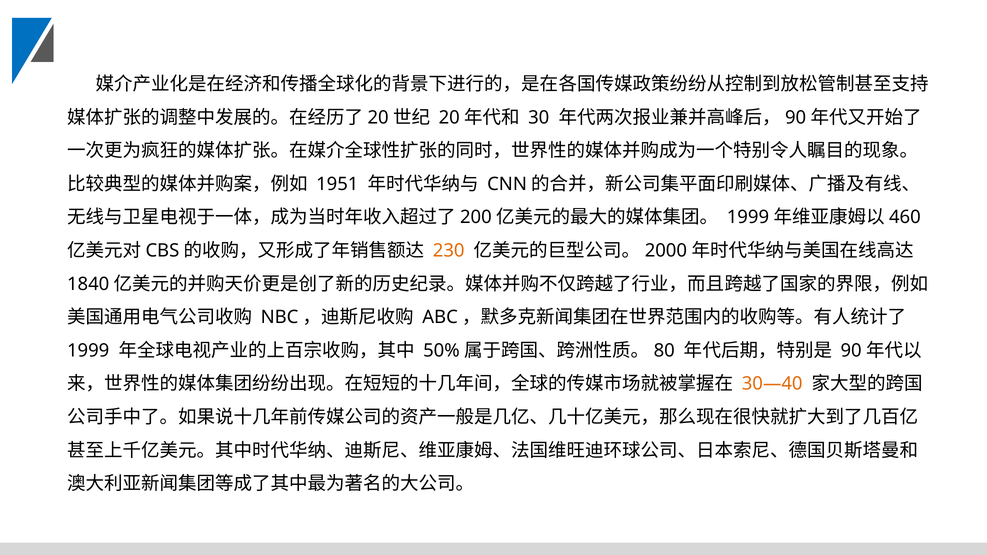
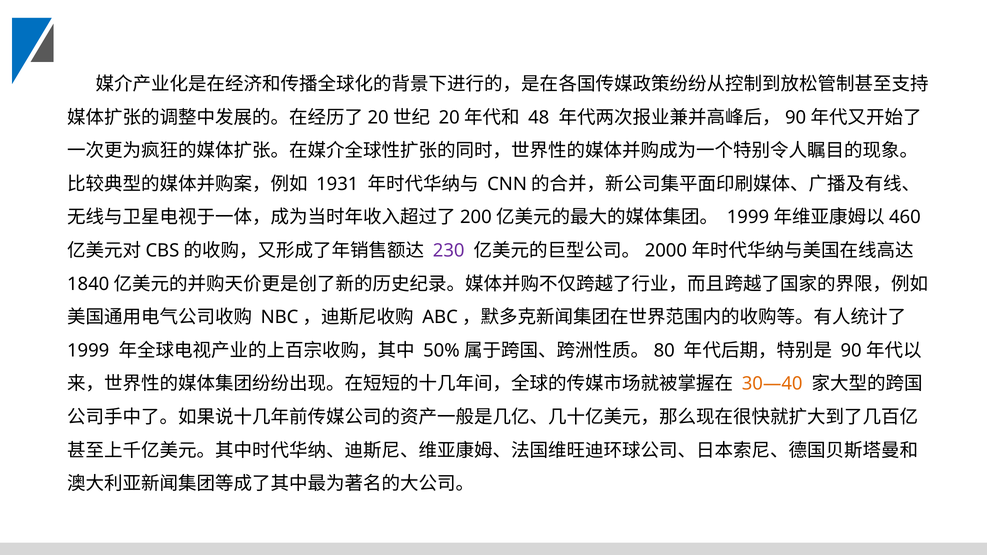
30: 30 -> 48 (539, 117)
1951: 1951 -> 1931 (337, 184)
230 colour: orange -> purple (449, 251)
